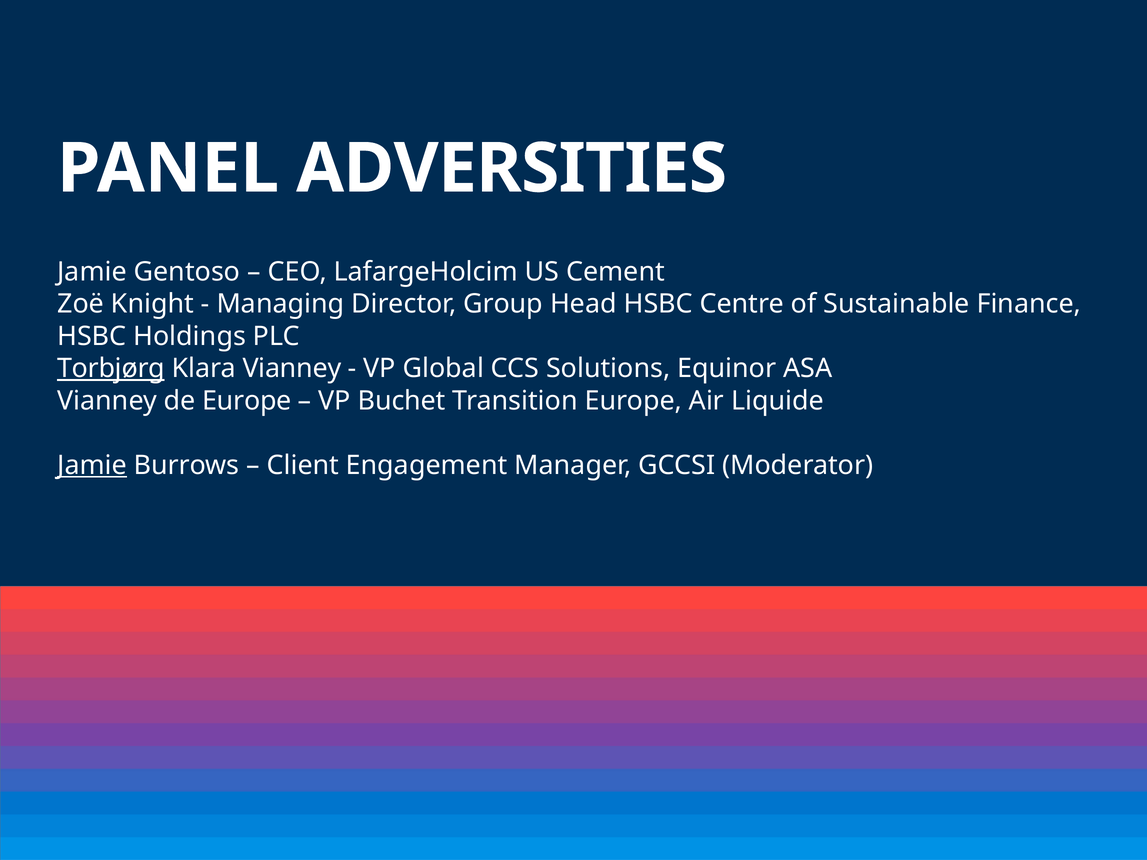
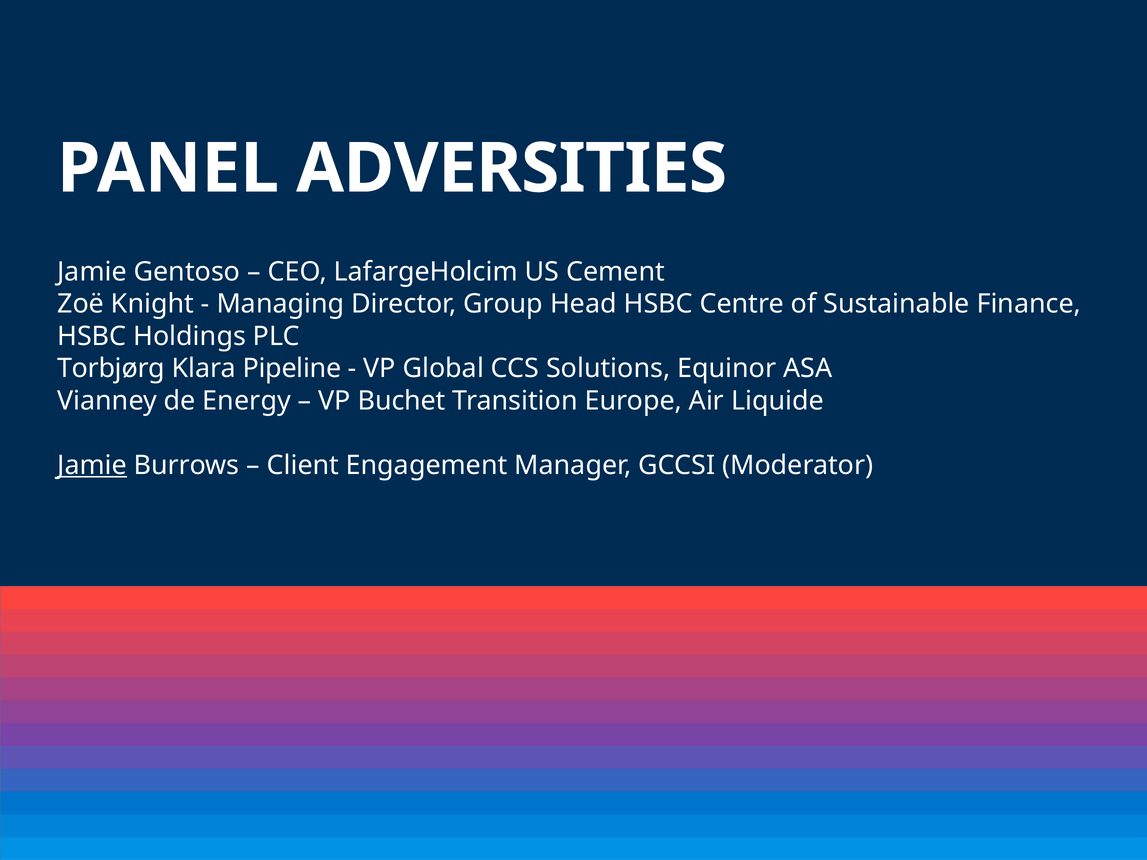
Torbjørg underline: present -> none (111, 369)
Klara Vianney: Vianney -> Pipeline (292, 369)
de Europe: Europe -> Energy (247, 401)
